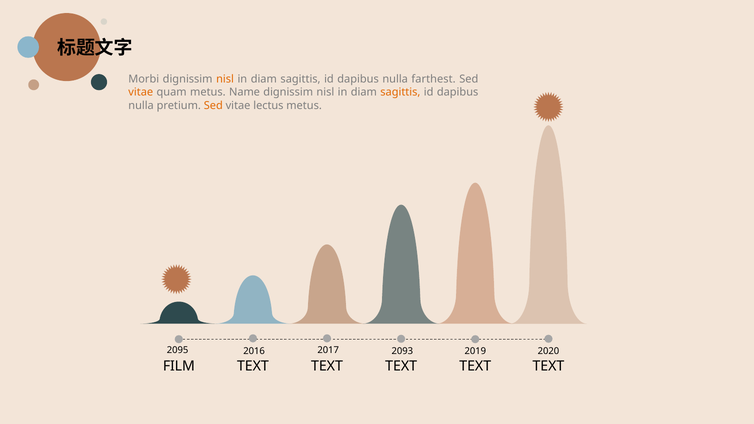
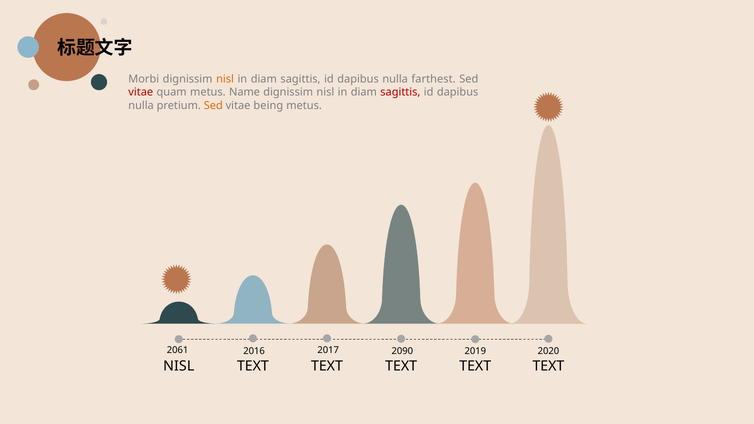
vitae colour: orange -> red (141, 92)
sagittis colour: orange -> red (400, 92)
lectus: lectus -> being (268, 106)
2095: 2095 -> 2061 (178, 350)
2093: 2093 -> 2090 (402, 351)
FILM: FILM -> NISL (179, 366)
